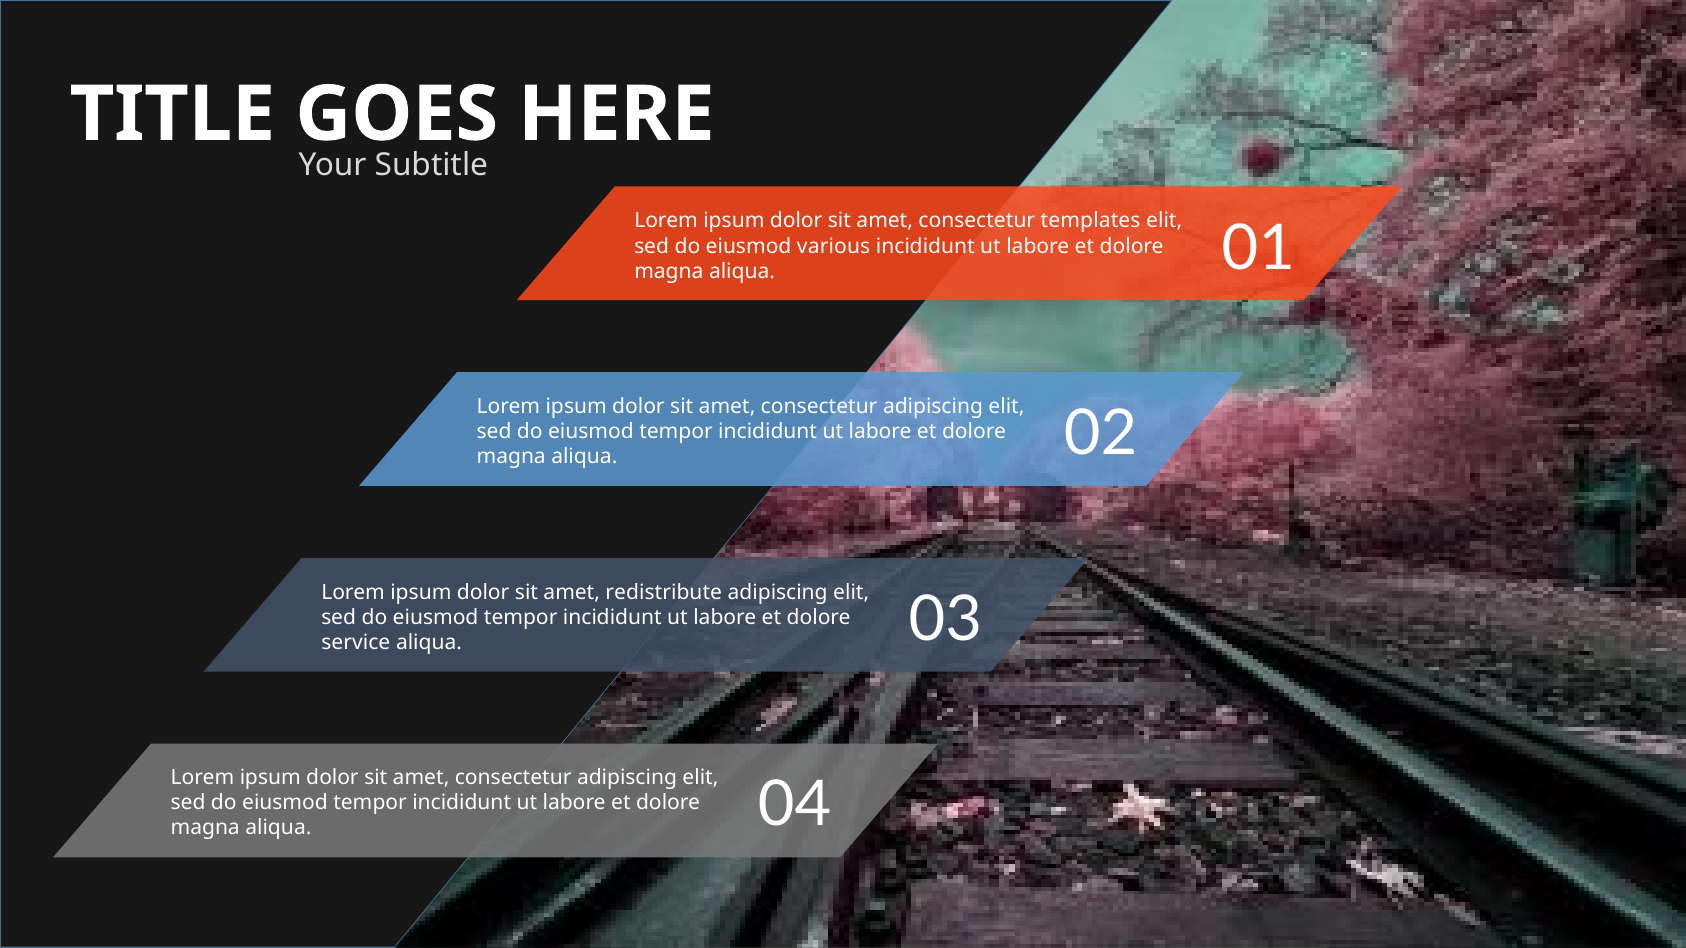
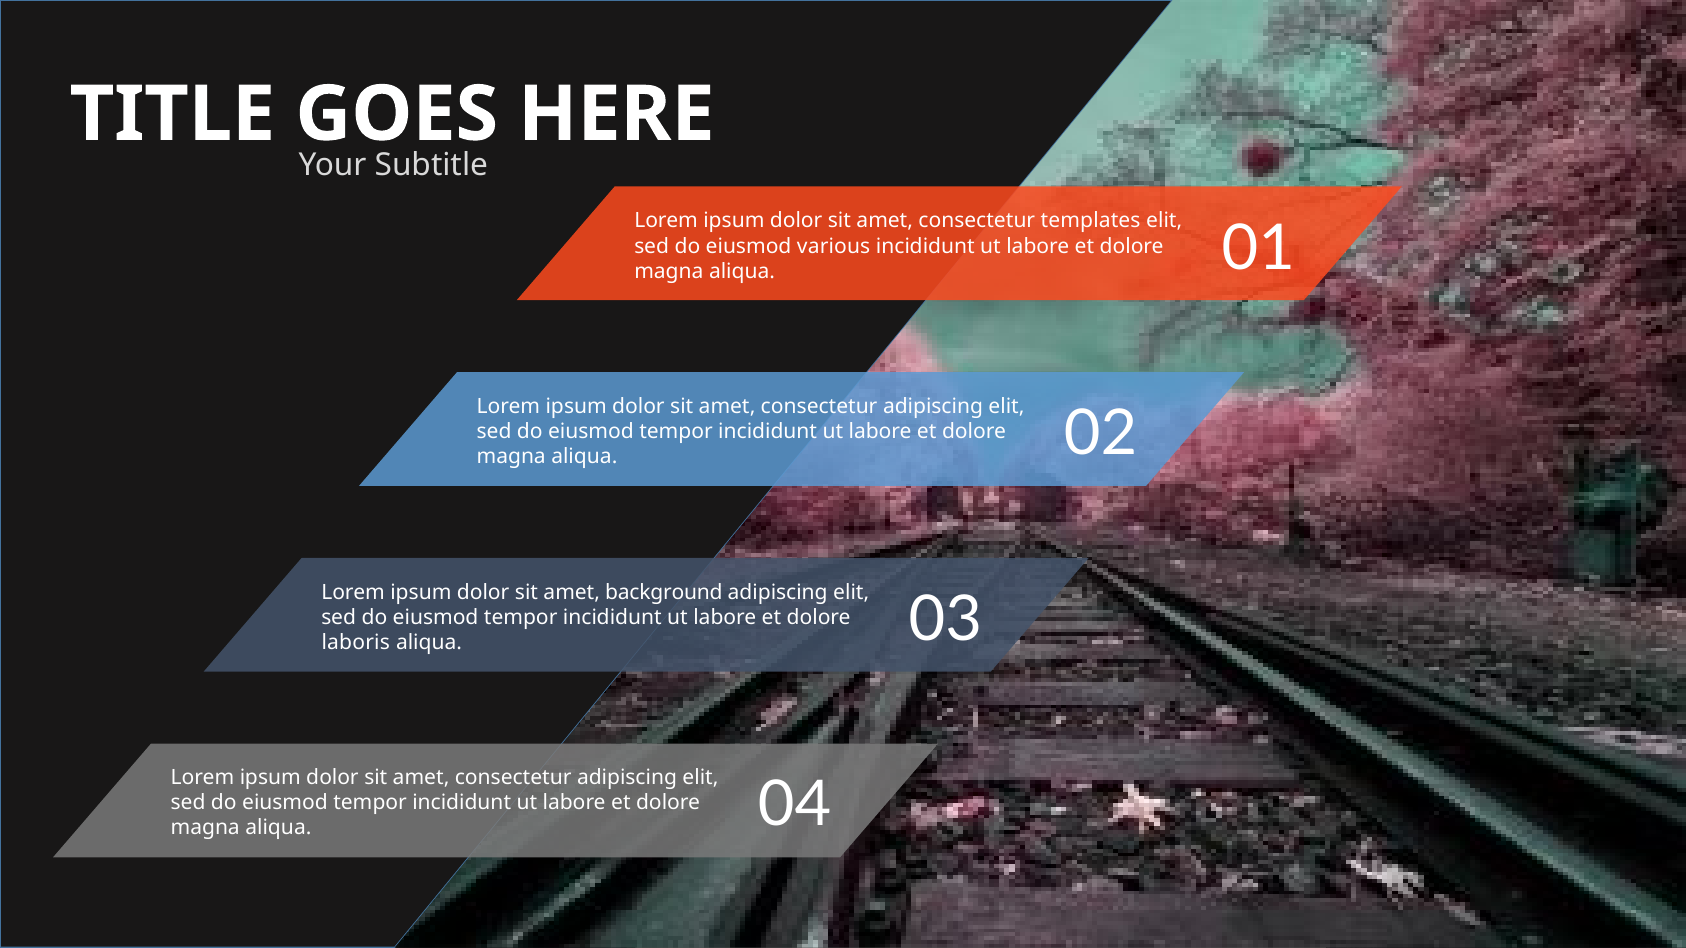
redistribute: redistribute -> background (664, 592)
service: service -> laboris (356, 643)
